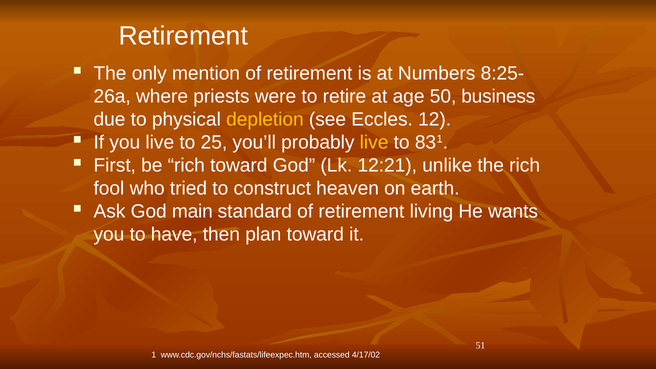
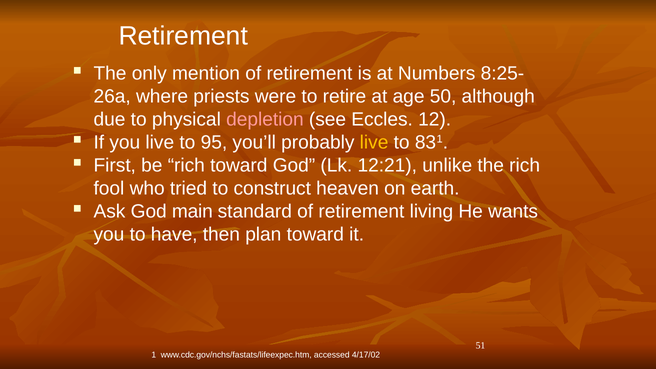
business: business -> although (498, 96)
depletion colour: yellow -> pink (265, 119)
25: 25 -> 95 (214, 142)
